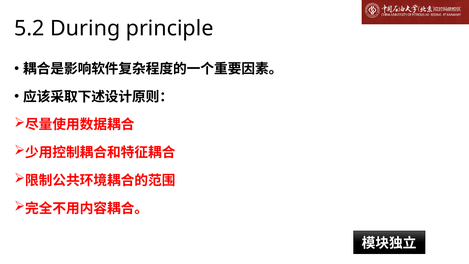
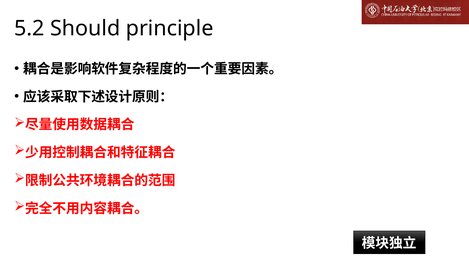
During: During -> Should (85, 28)
